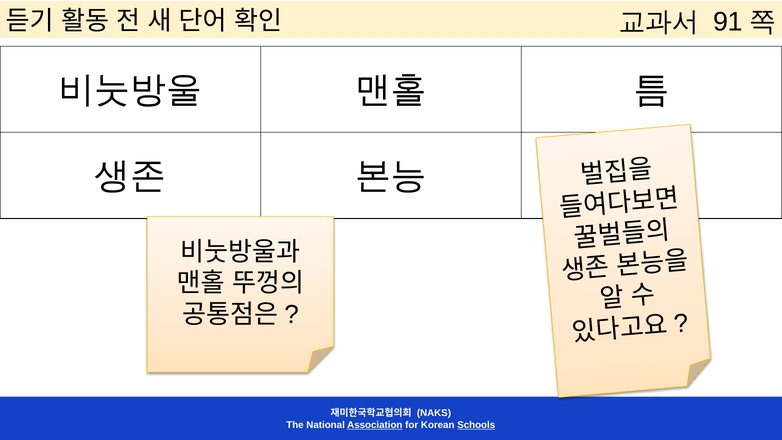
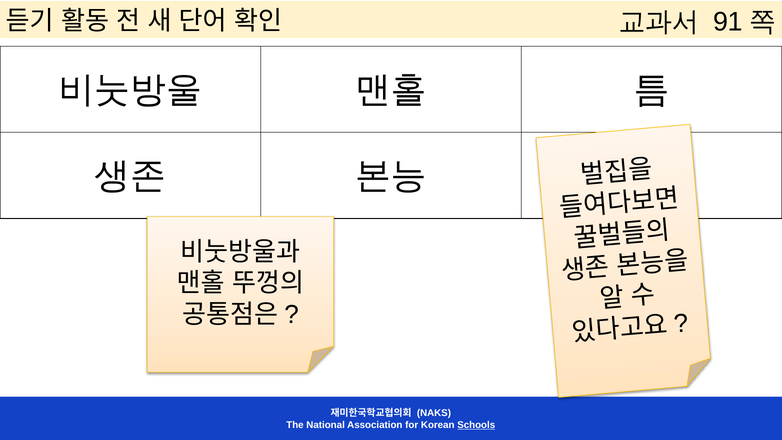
Association underline: present -> none (375, 425)
